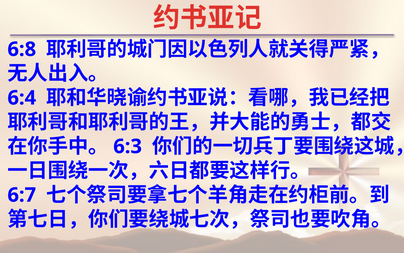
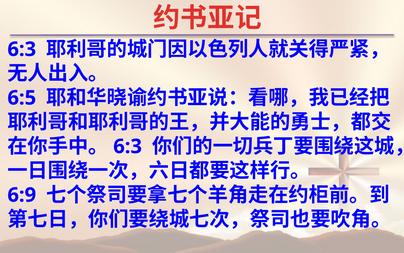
6:8: 6:8 -> 6:3 (22, 49)
6:4: 6:4 -> 6:5 (22, 98)
6:7: 6:7 -> 6:9 (22, 195)
